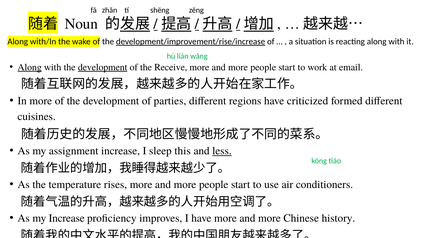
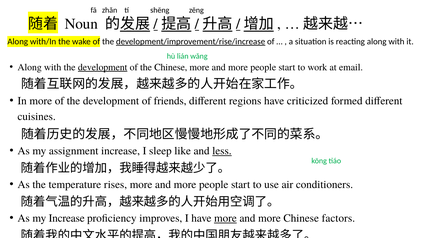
Along underline: present -> none (30, 67)
the Receive: Receive -> Chinese (171, 67)
parties: parties -> friends (170, 101)
this: this -> like (183, 151)
more underline: none -> present (225, 218)
history: history -> factors (338, 218)
